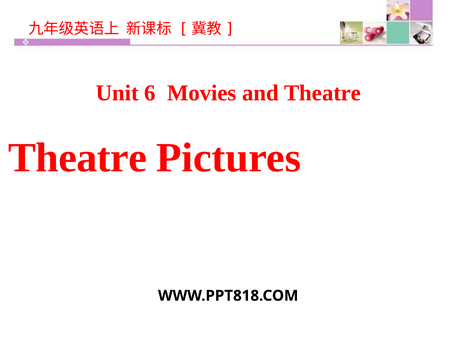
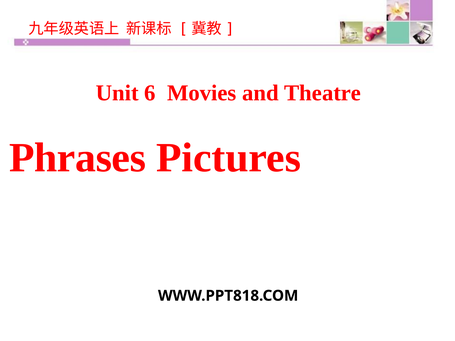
Theatre: Theatre -> Phrases (77, 158)
